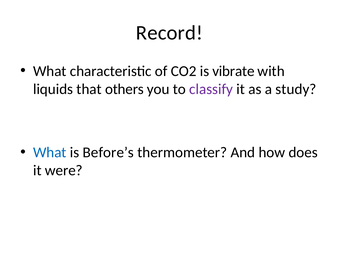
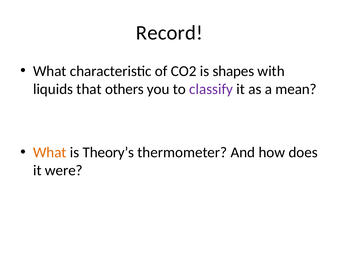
vibrate: vibrate -> shapes (233, 71)
study: study -> mean (296, 89)
What colour: blue -> orange (50, 153)
Before’s: Before’s -> Theory’s (108, 153)
